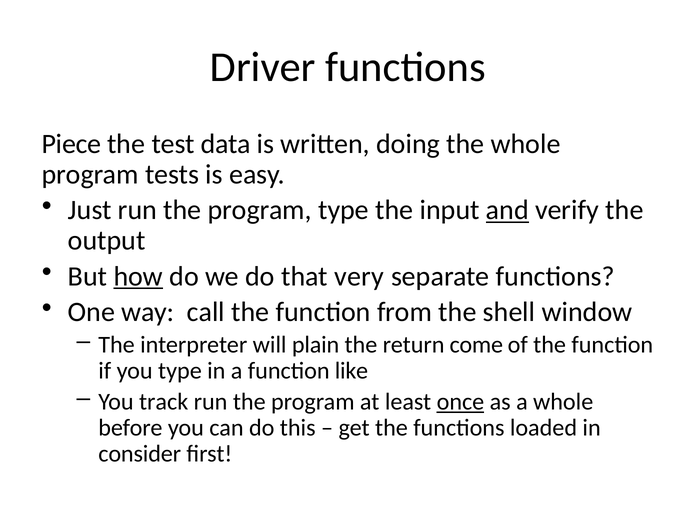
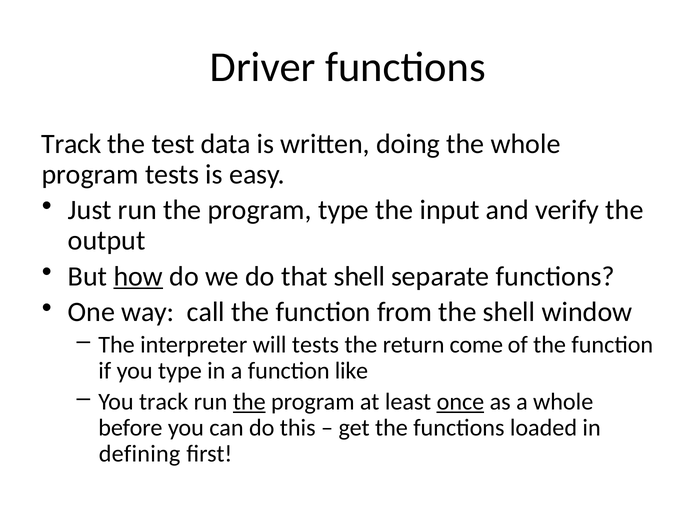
Piece: Piece -> Track (71, 144)
and underline: present -> none (507, 210)
that very: very -> shell (359, 276)
will plain: plain -> tests (316, 345)
the underline: none -> present (249, 402)
consider: consider -> defining (140, 454)
